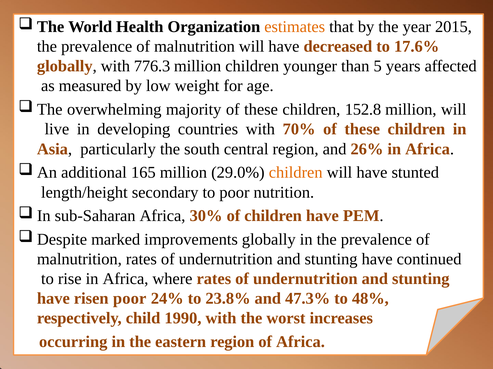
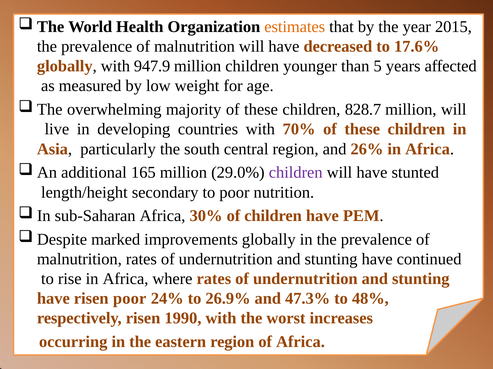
776.3: 776.3 -> 947.9 (152, 66)
152.8: 152.8 -> 828.7 (363, 110)
children colour: orange -> purple (296, 173)
23.8%: 23.8% -> 26.9% (228, 299)
respectively child: child -> risen (143, 319)
